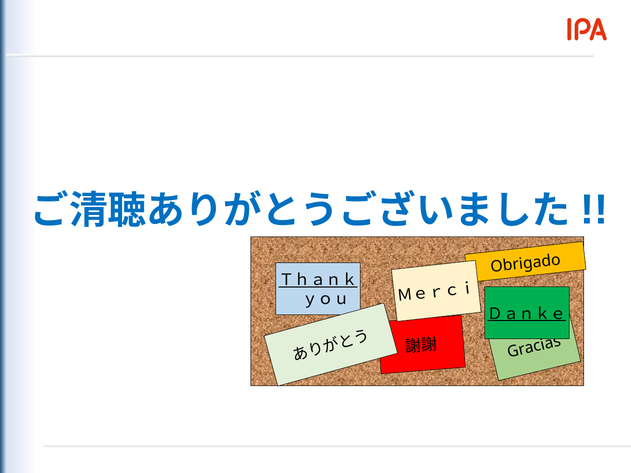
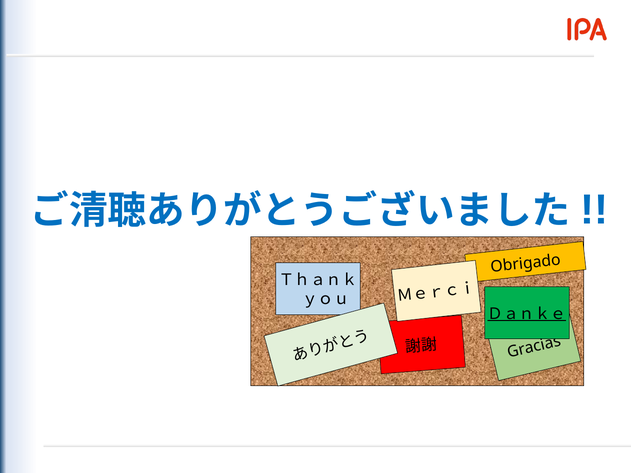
Ｔｈａｎｋ underline: present -> none (318, 280)
